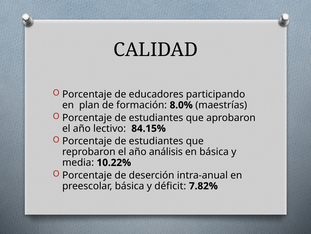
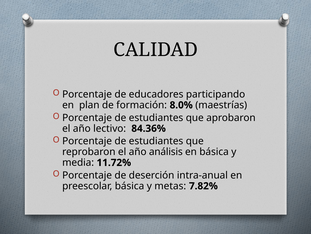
84.15%: 84.15% -> 84.36% (149, 128)
10.22%: 10.22% -> 11.72% (114, 162)
déficit: déficit -> metas (170, 185)
